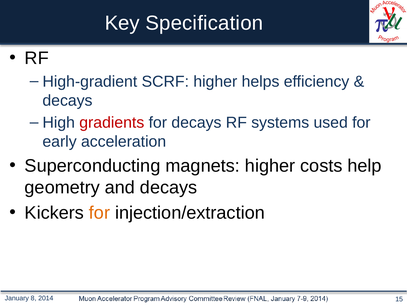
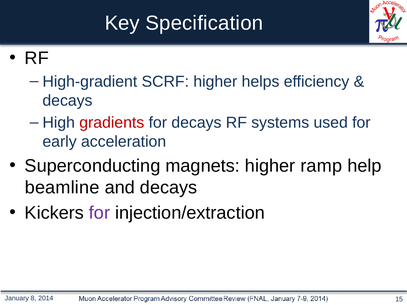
costs: costs -> ramp (321, 166)
geometry: geometry -> beamline (62, 188)
for colour: orange -> purple (100, 213)
